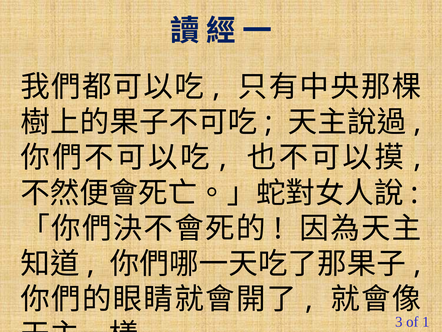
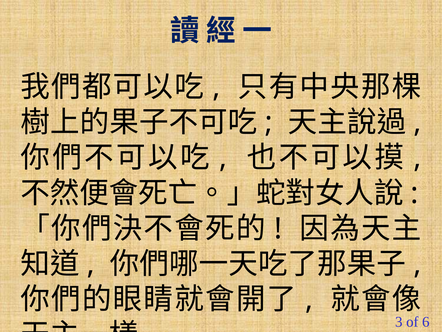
1: 1 -> 6 (426, 321)
